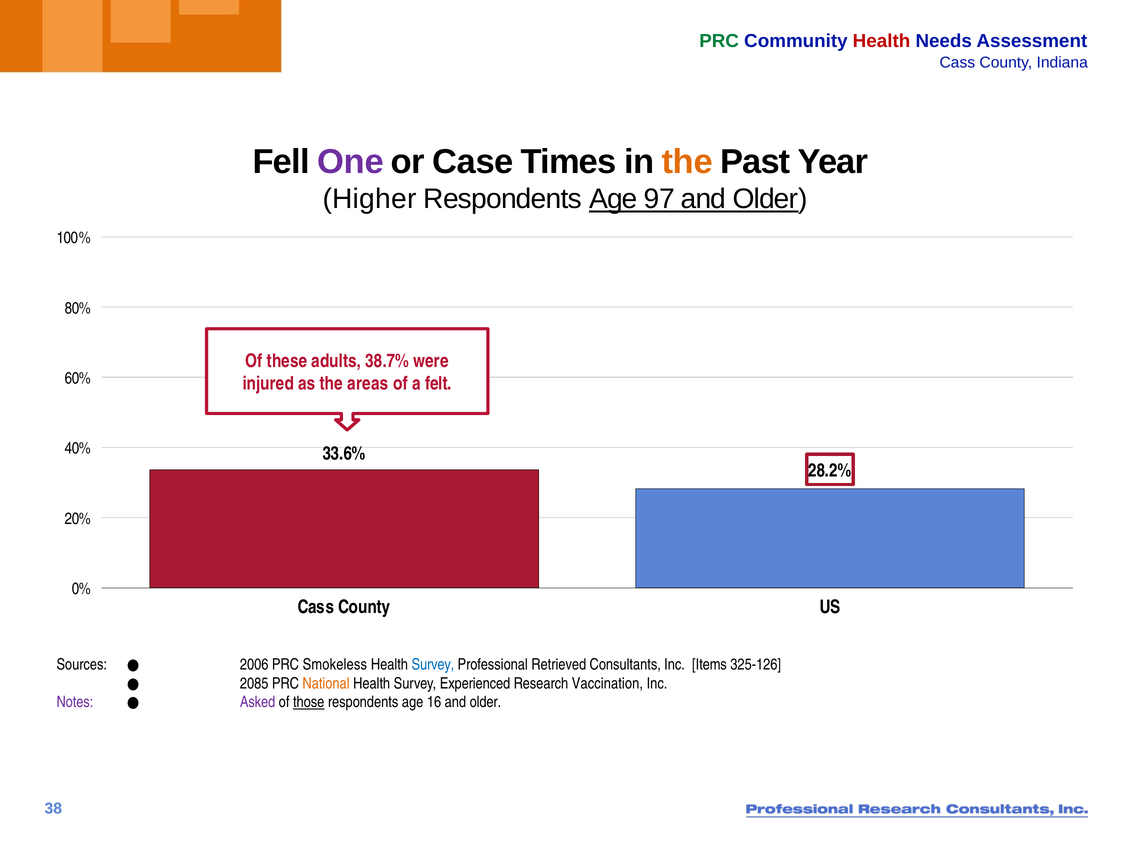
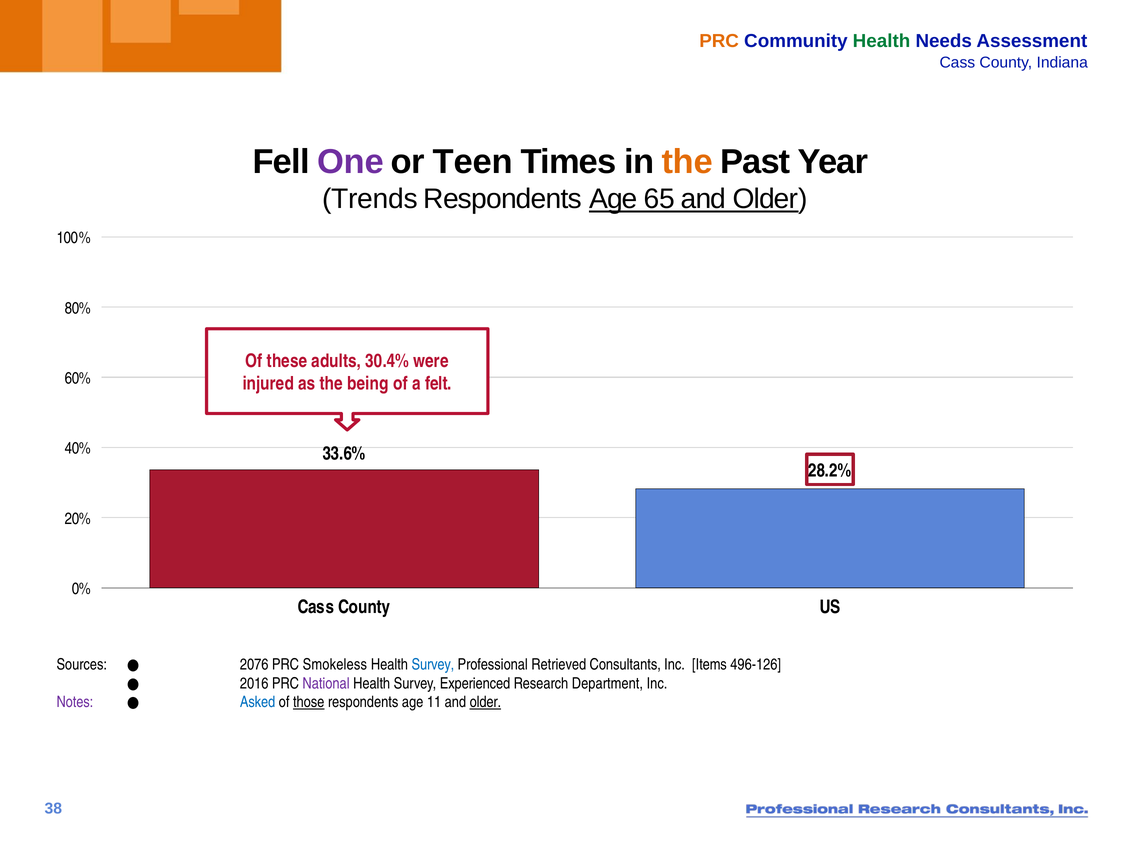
PRC colour: green -> orange (719, 41)
Health colour: red -> green (882, 41)
Case: Case -> Teen (473, 162)
Higher: Higher -> Trends (370, 199)
97: 97 -> 65 (659, 199)
38.7%: 38.7% -> 30.4% (387, 361)
areas: areas -> being (368, 384)
2006: 2006 -> 2076 (254, 665)
325-126: 325-126 -> 496-126 (756, 665)
2085: 2085 -> 2016 (254, 684)
National colour: orange -> purple (326, 684)
Vaccination: Vaccination -> Department (607, 684)
Asked colour: purple -> blue (258, 703)
16: 16 -> 11 (434, 703)
older underline: none -> present (485, 703)
